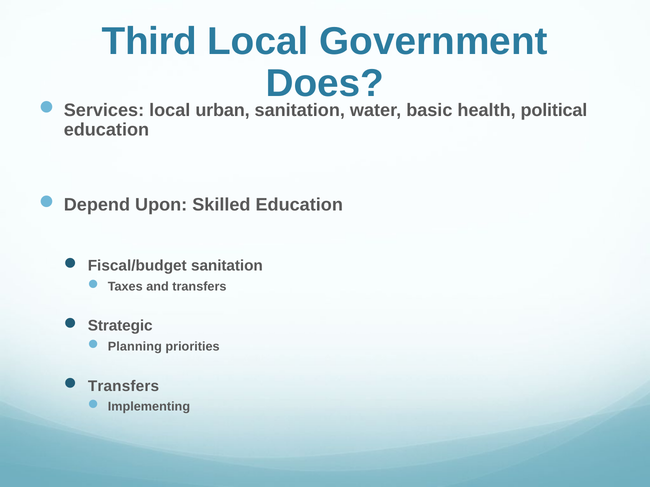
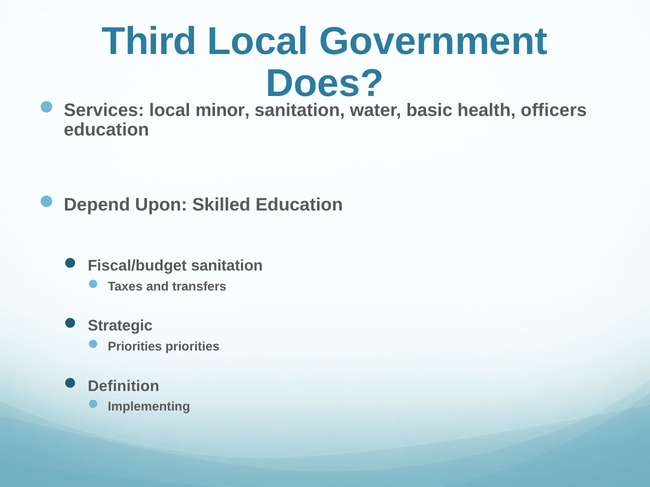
urban: urban -> minor (223, 110)
political: political -> officers (554, 110)
Planning: Planning -> Priorities (135, 347)
Transfers: Transfers -> Definition (124, 386)
